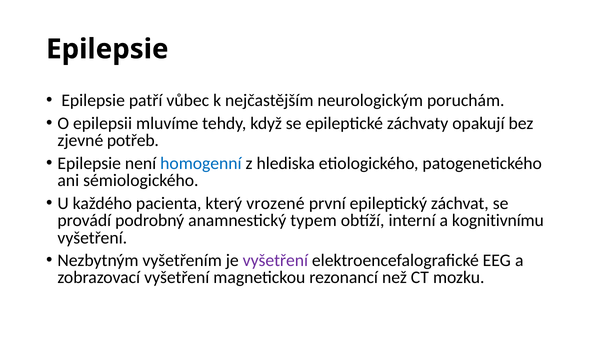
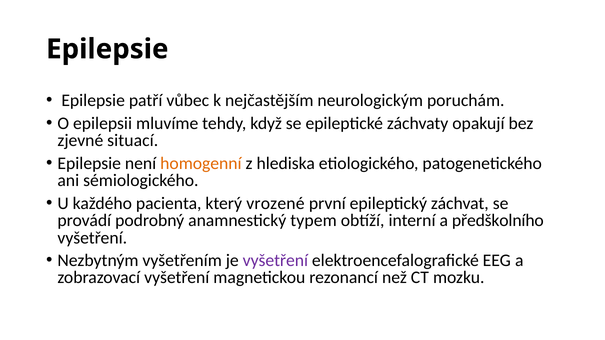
potřeb: potřeb -> situací (133, 141)
homogenní colour: blue -> orange (201, 164)
kognitivnímu: kognitivnímu -> předškolního (498, 221)
